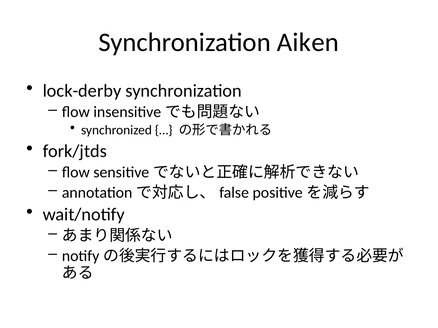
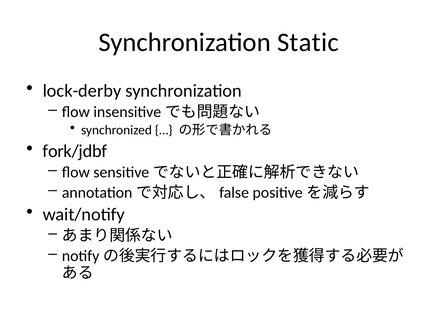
Aiken: Aiken -> Static (308, 42)
fork/jtds: fork/jtds -> fork/jdbf (75, 151)
